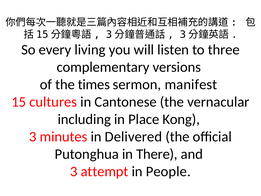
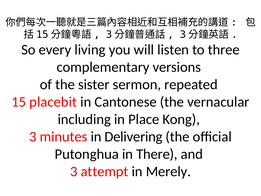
times: times -> sister (94, 84)
manifest: manifest -> repeated (191, 84)
cultures: cultures -> placebit (53, 102)
Delivered: Delivered -> Delivering (134, 137)
People: People -> Merely (168, 171)
